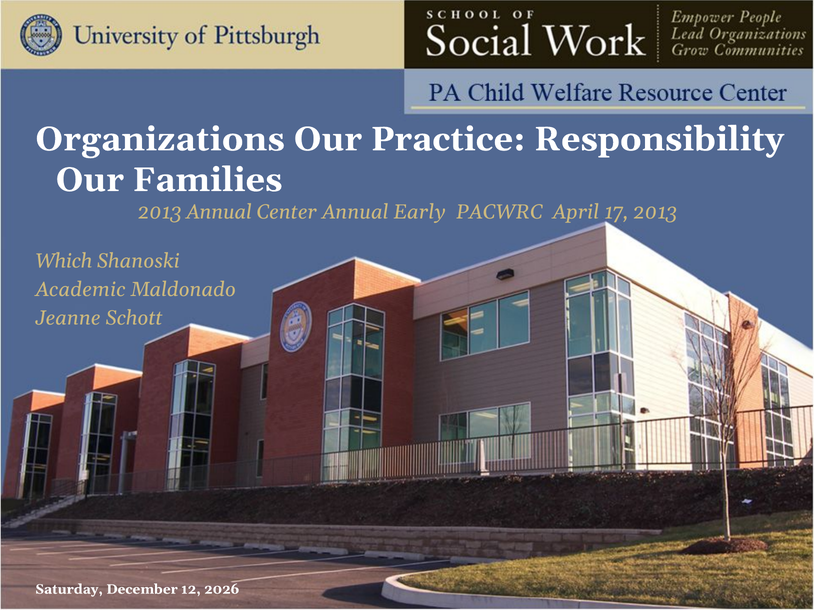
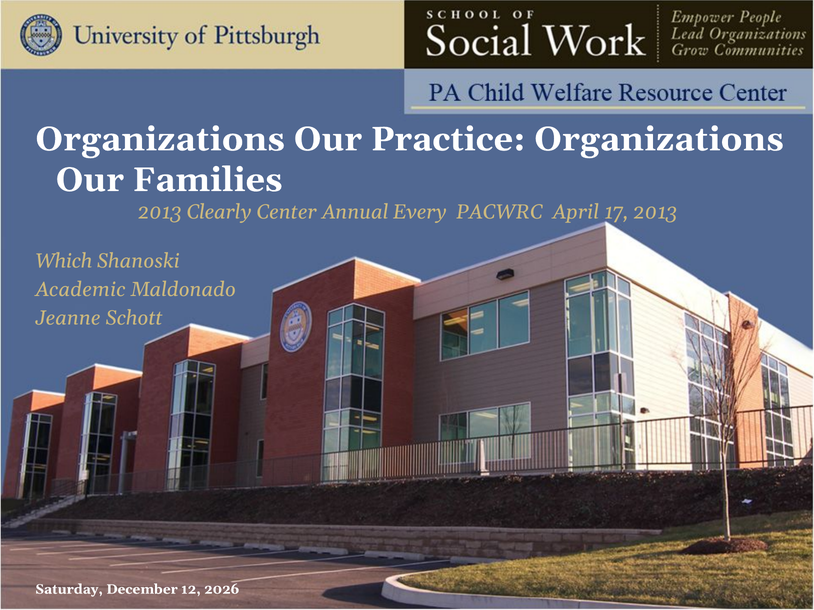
Practice Responsibility: Responsibility -> Organizations (659, 139)
2013 Annual: Annual -> Clearly (219, 212)
Early: Early -> Every (420, 212)
